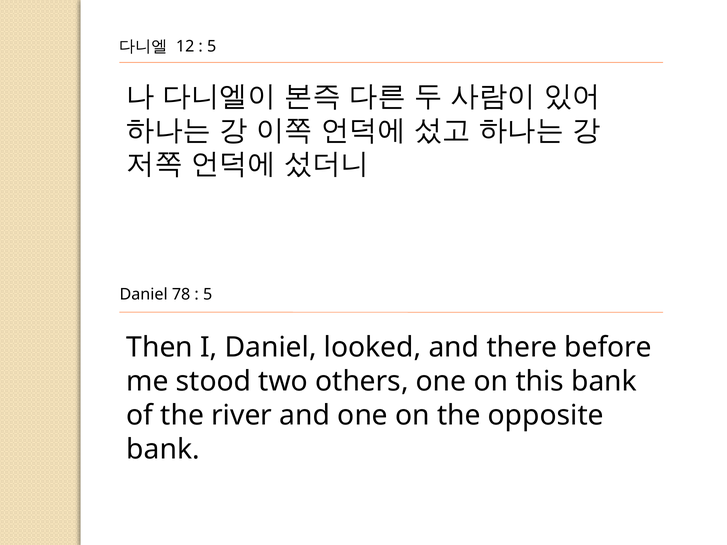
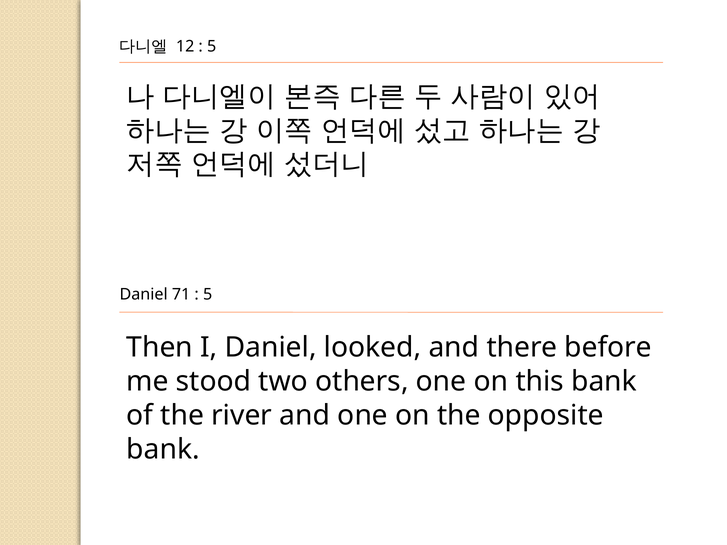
78: 78 -> 71 (181, 294)
